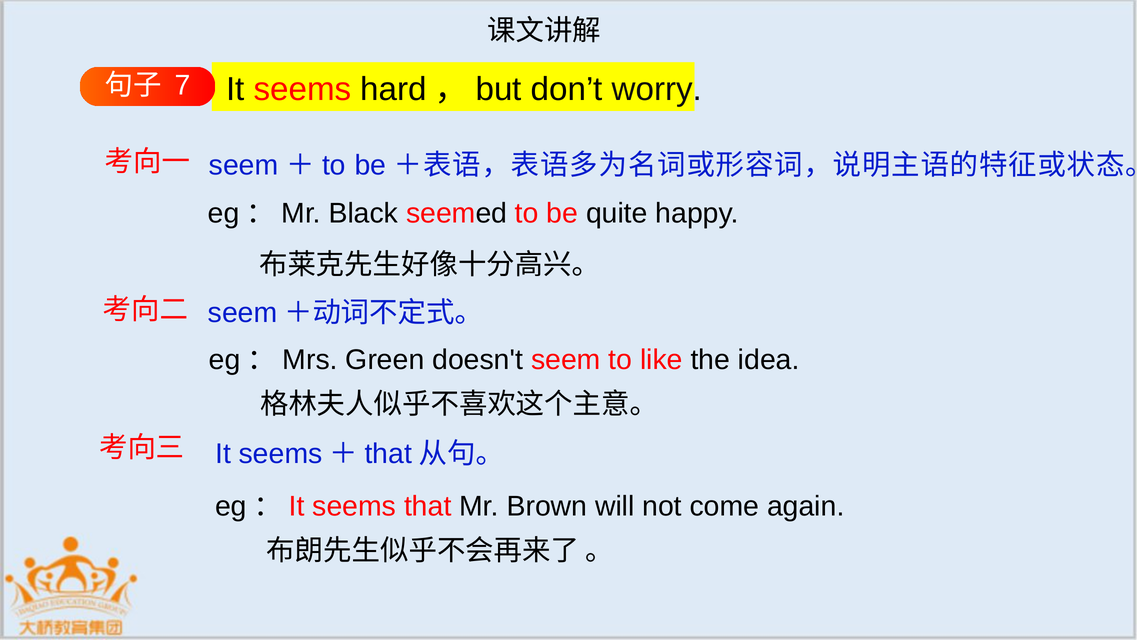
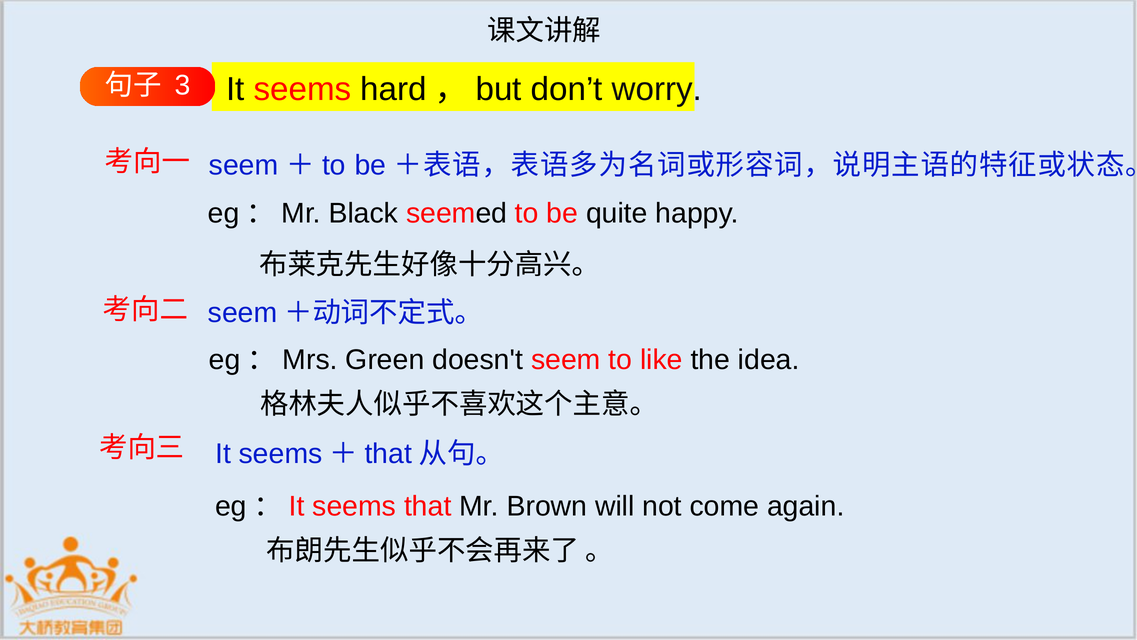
7: 7 -> 3 (182, 85)
